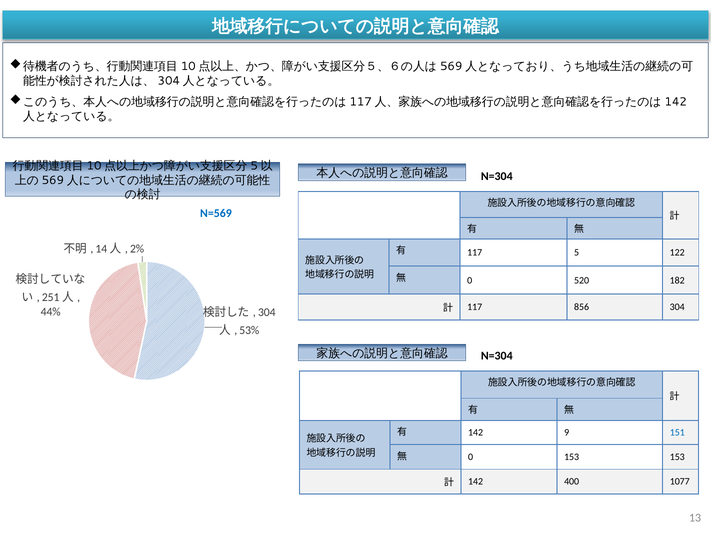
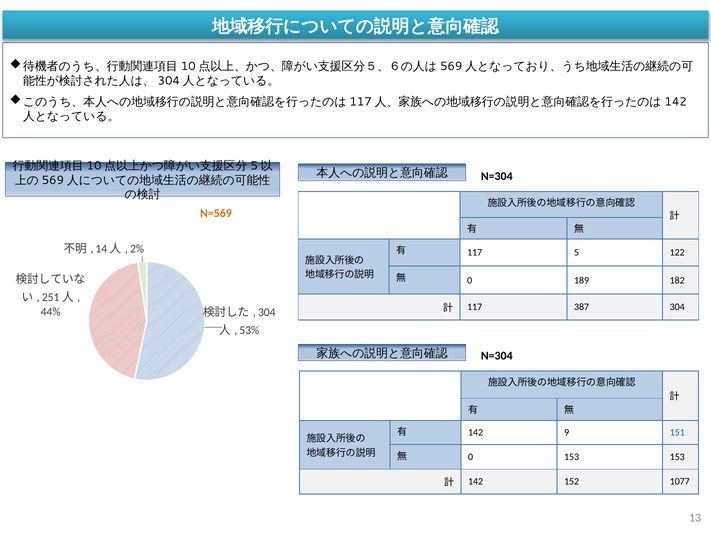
N=569 colour: blue -> orange (216, 213)
520: 520 -> 189 (582, 280)
856: 856 -> 387 (582, 307)
400: 400 -> 152 (572, 482)
